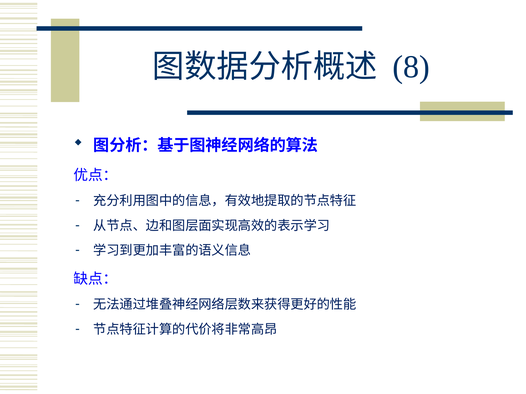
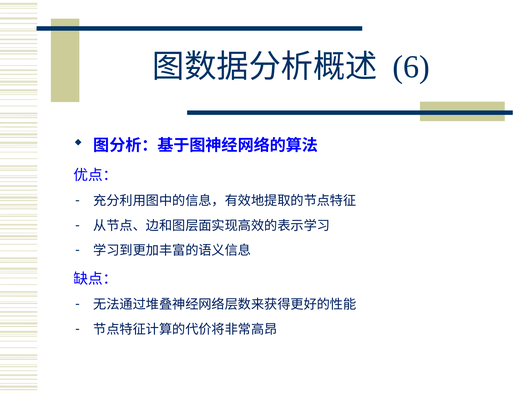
8: 8 -> 6 (411, 67)
